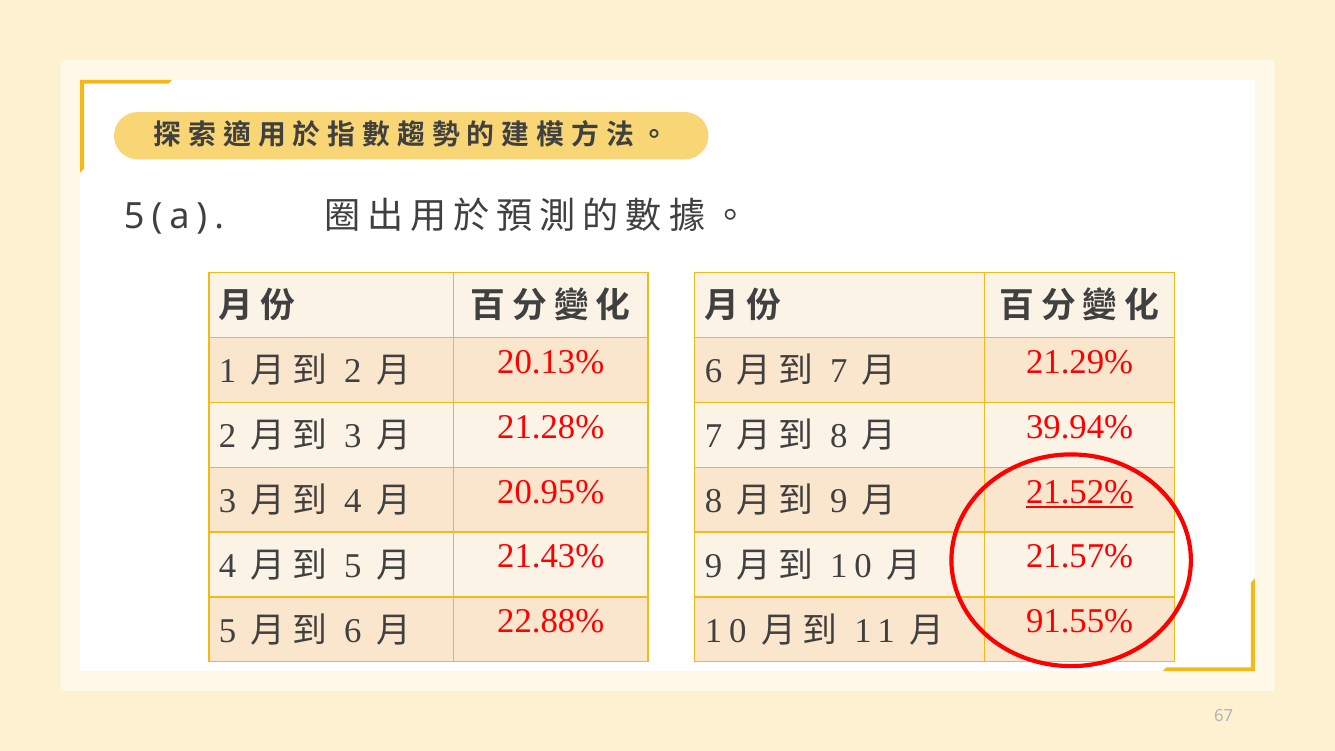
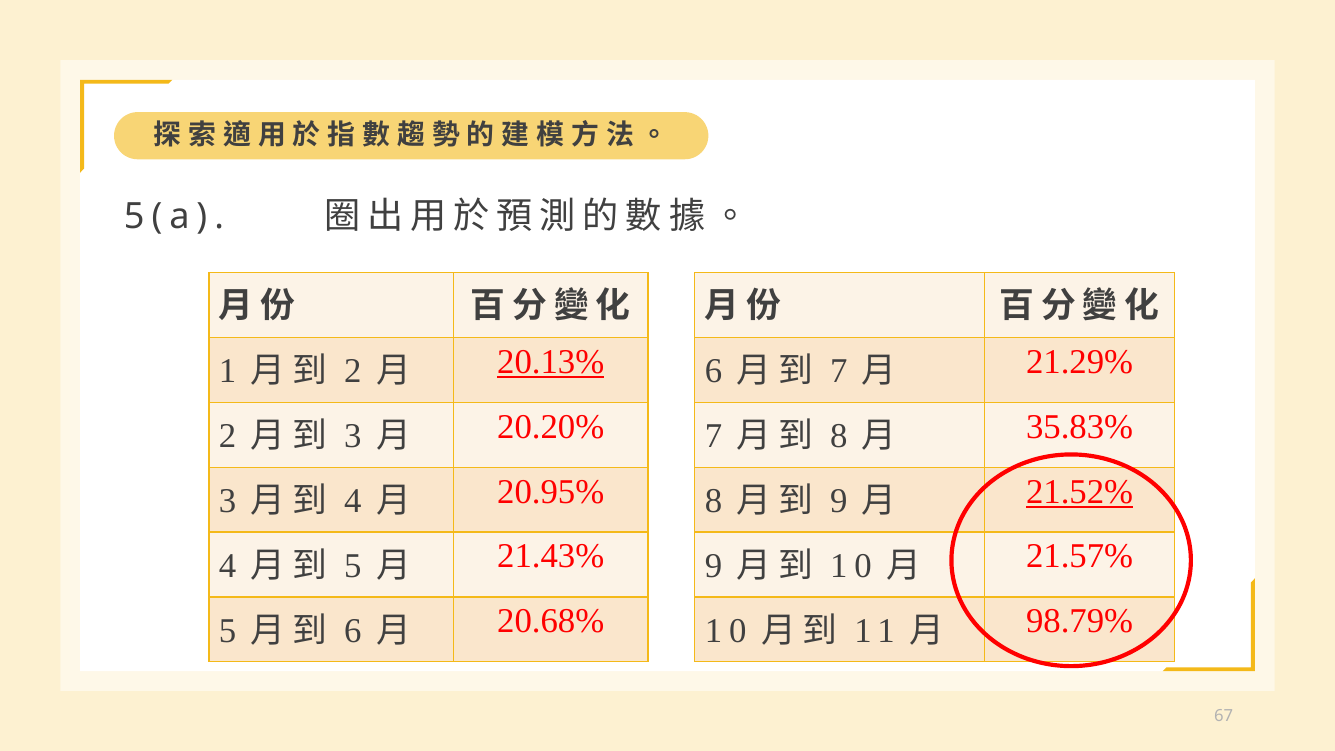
20.13% underline: none -> present (551, 362)
21.28%: 21.28% -> 20.20% (551, 427)
39.94%: 39.94% -> 35.83% (1080, 427)
22.88%: 22.88% -> 20.68% (551, 621)
91.55%: 91.55% -> 98.79% (1080, 621)
